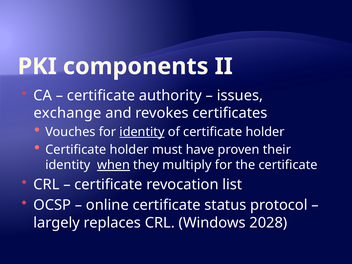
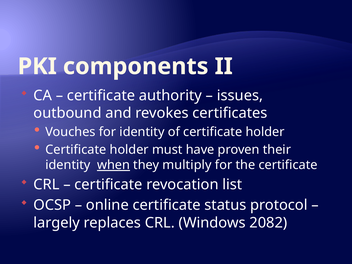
exchange: exchange -> outbound (67, 113)
identity underline: present -> none (142, 132)
2028: 2028 -> 2082 (268, 223)
